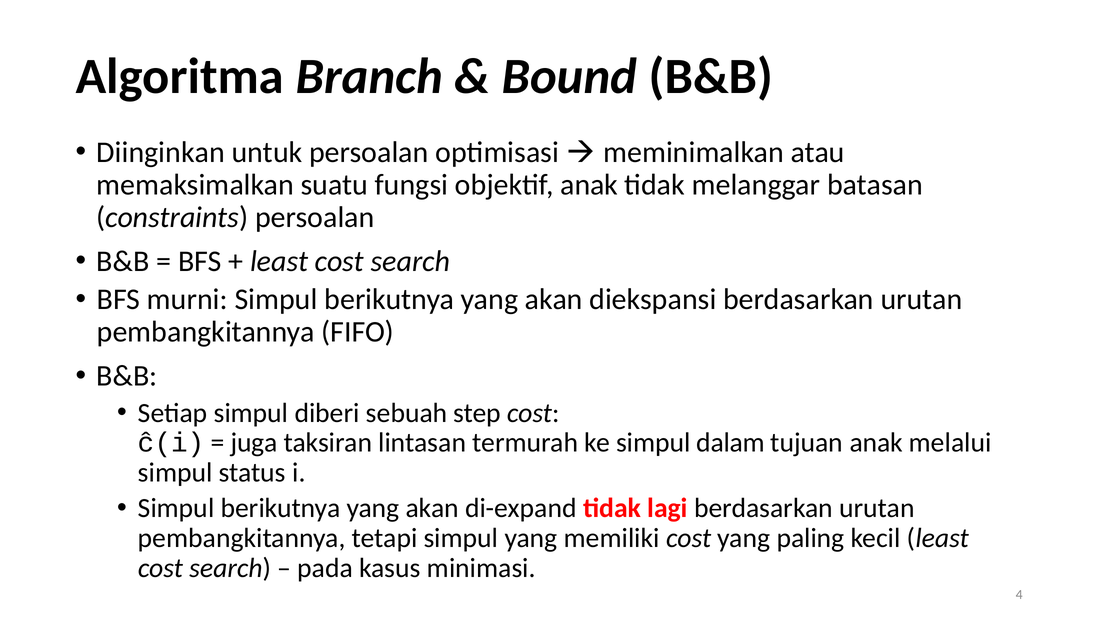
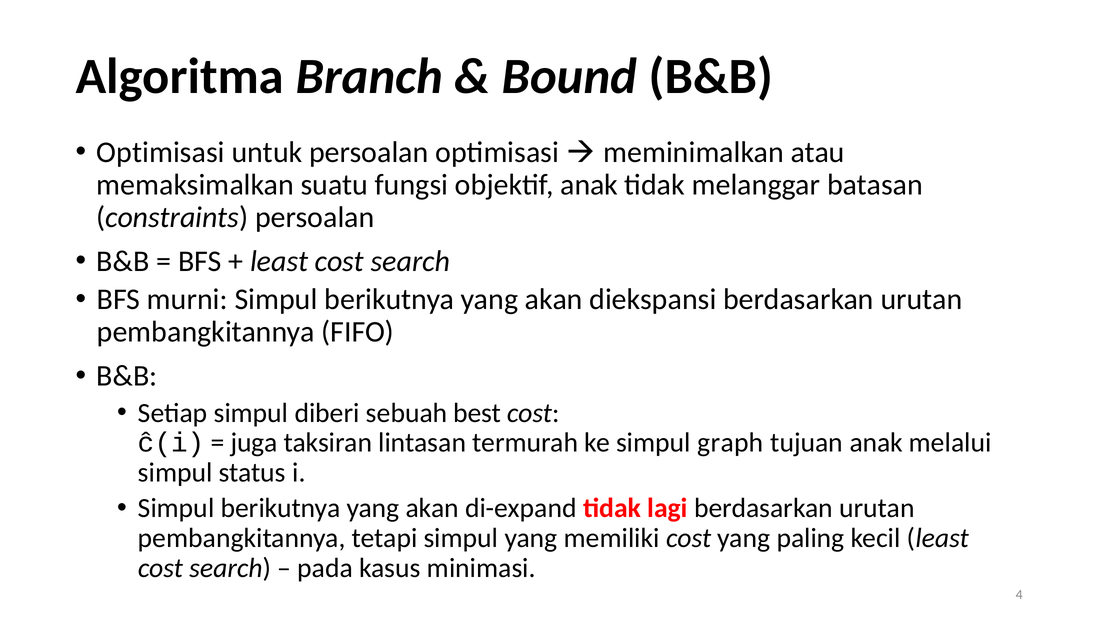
Diinginkan: Diinginkan -> Optimisasi (161, 152)
step: step -> best (477, 413)
dalam: dalam -> graph (730, 443)
